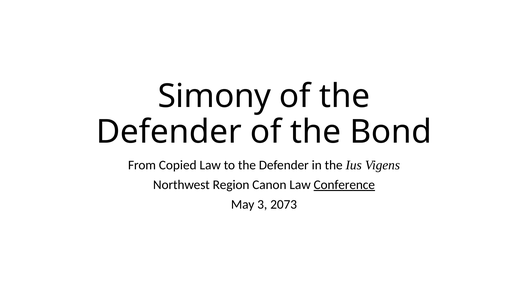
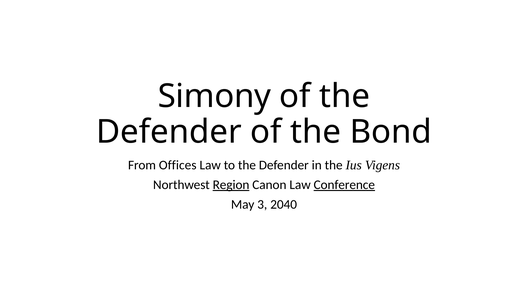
Copied: Copied -> Offices (178, 165)
Region underline: none -> present (231, 185)
2073: 2073 -> 2040 (284, 205)
